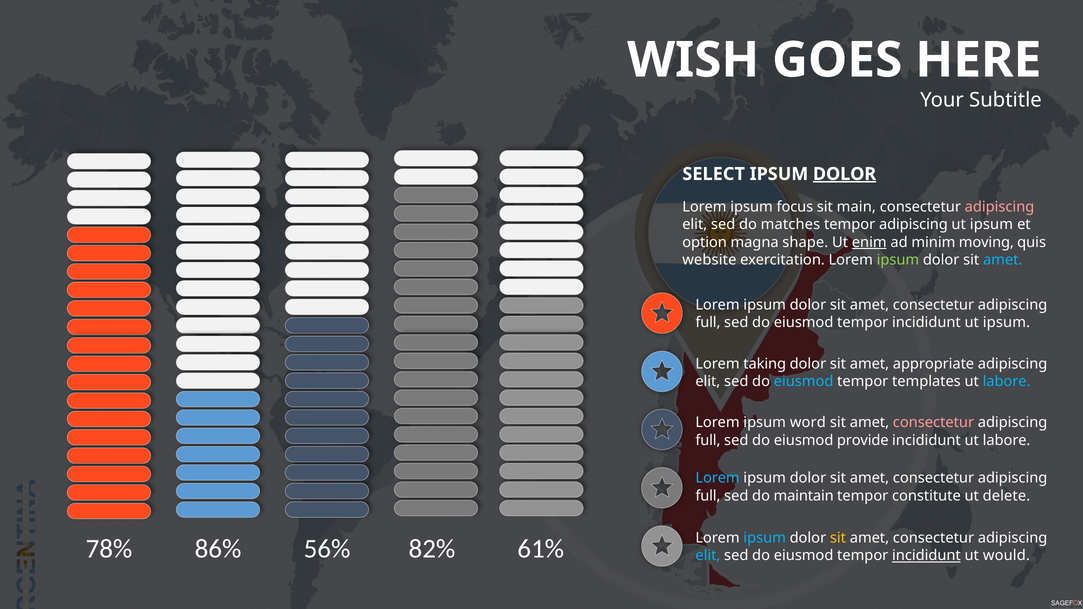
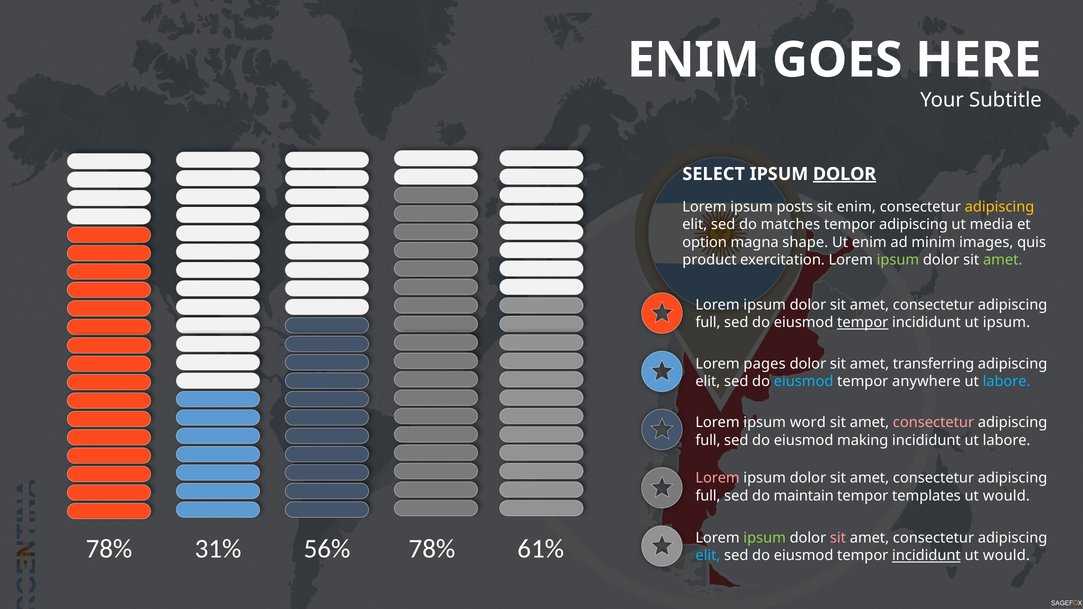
WISH: WISH -> ENIM (693, 60)
focus: focus -> posts (795, 207)
sit main: main -> enim (856, 207)
adipiscing colour: pink -> yellow (1000, 207)
ipsum: ipsum -> media (991, 225)
enim underline: present -> none (869, 242)
moving: moving -> images (986, 242)
website: website -> product (709, 260)
amet colour: light blue -> light green (1003, 260)
tempor underline: none -> present (863, 323)
taking: taking -> pages (765, 364)
appropriate: appropriate -> transferring (934, 364)
templates: templates -> anywhere (926, 382)
provide: provide -> making (863, 440)
Lorem colour: light blue -> pink (718, 478)
constitute: constitute -> templates (926, 496)
delete: delete -> would (1006, 496)
ipsum colour: light blue -> light green (765, 538)
sit colour: yellow -> pink (838, 538)
86%: 86% -> 31% (218, 549)
56% 82%: 82% -> 78% (432, 549)
